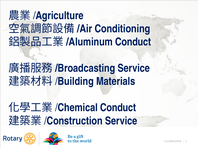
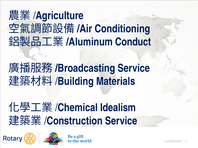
Conduct: Conduct -> Idealism (118, 108)
